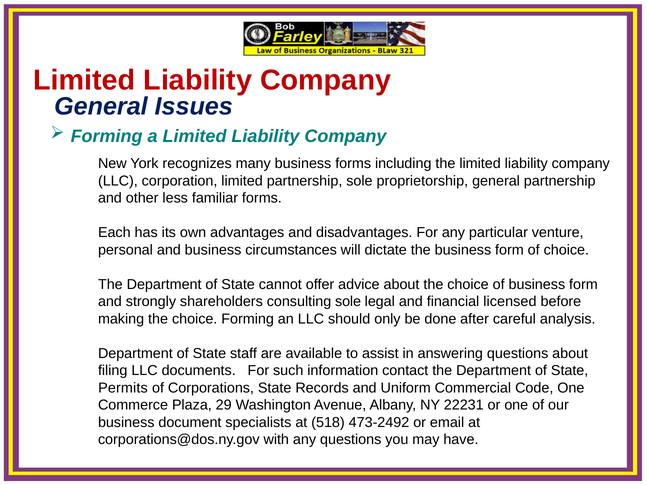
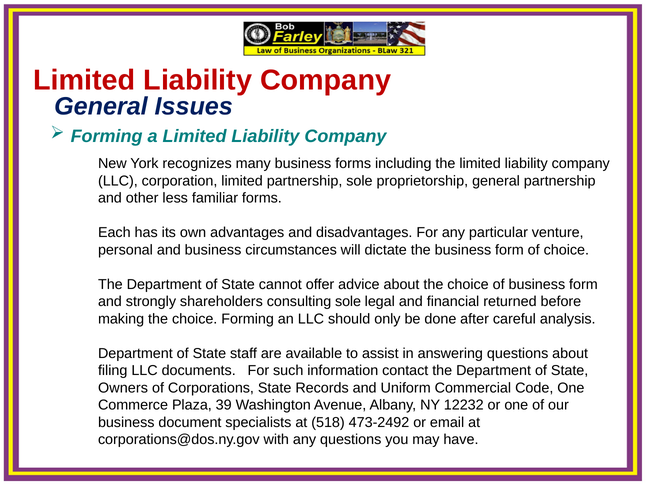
licensed: licensed -> returned (510, 302)
Permits: Permits -> Owners (123, 388)
29: 29 -> 39 (224, 405)
22231: 22231 -> 12232 (464, 405)
